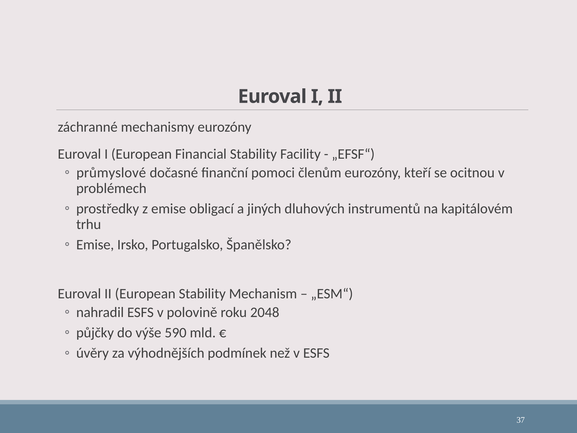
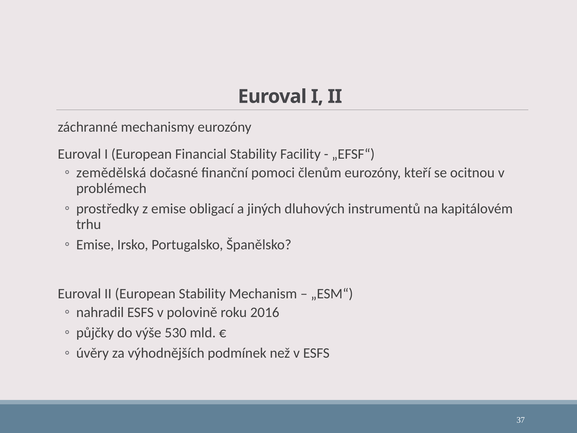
průmyslové: průmyslové -> zemědělská (111, 173)
2048: 2048 -> 2016 (265, 312)
590: 590 -> 530 (176, 333)
